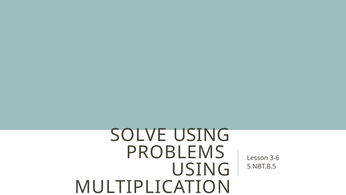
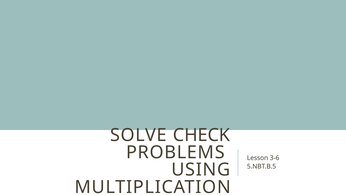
SOLVE USING: USING -> CHECK (201, 135)
